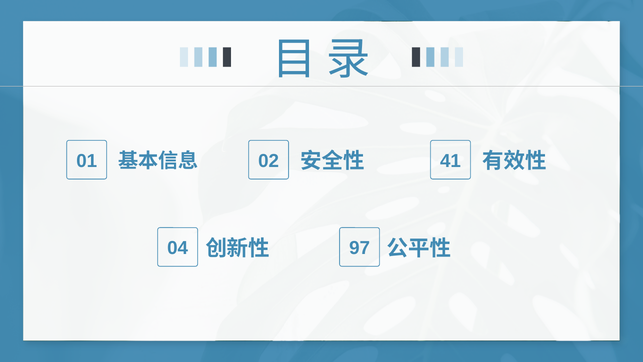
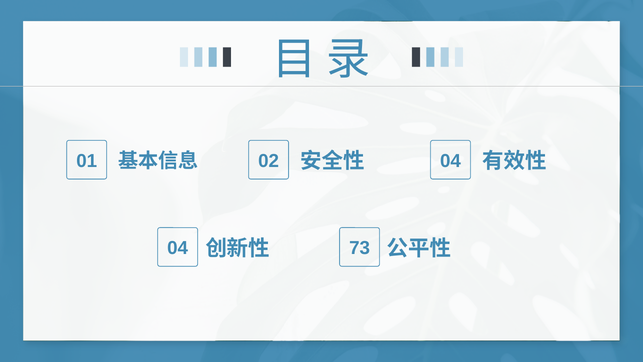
02 41: 41 -> 04 (451, 161)
97: 97 -> 73 (360, 248)
